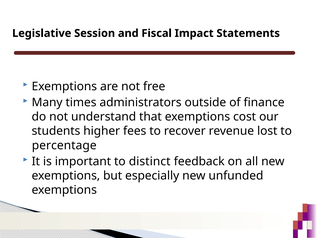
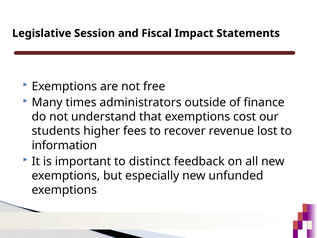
percentage: percentage -> information (64, 145)
